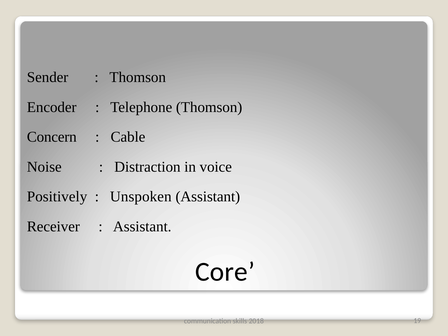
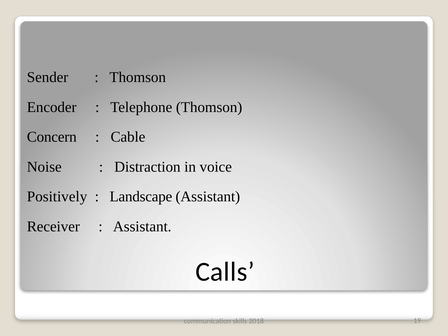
Unspoken: Unspoken -> Landscape (141, 197)
Core: Core -> Calls (225, 272)
